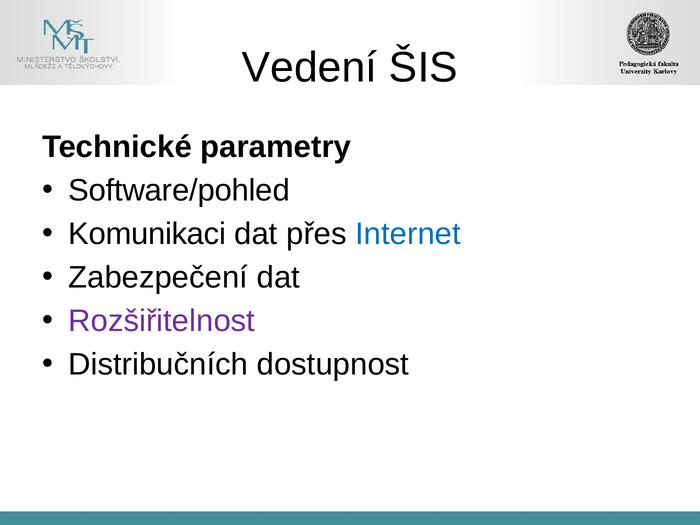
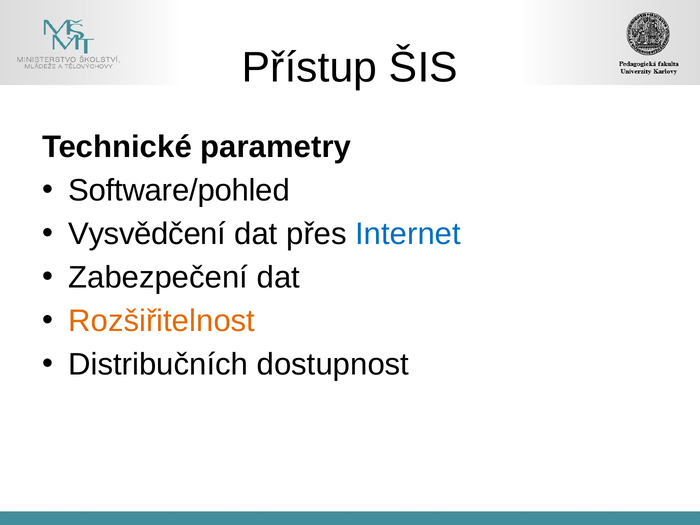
Vedení: Vedení -> Přístup (309, 68)
Komunikaci: Komunikaci -> Vysvědčení (147, 234)
Rozšiřitelnost colour: purple -> orange (162, 321)
